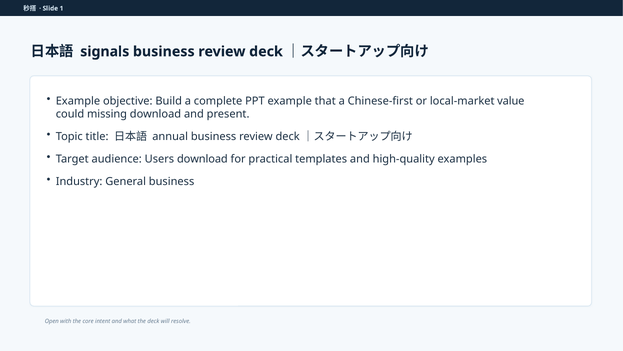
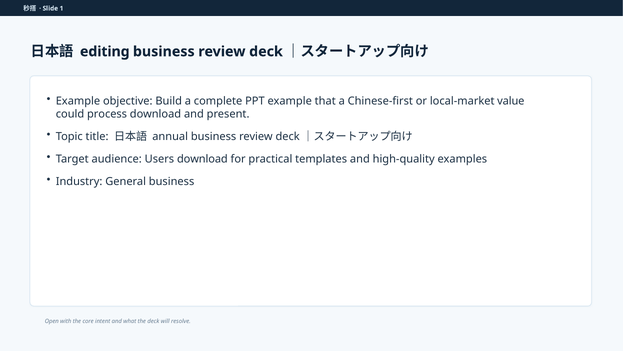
signals: signals -> editing (105, 51)
missing: missing -> process (107, 114)
